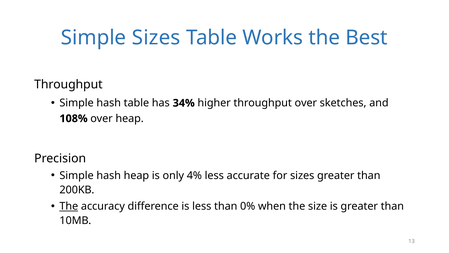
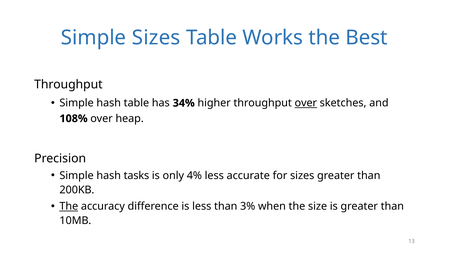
over underline: none -> present (306, 103)
hash heap: heap -> tasks (136, 175)
0%: 0% -> 3% (248, 206)
